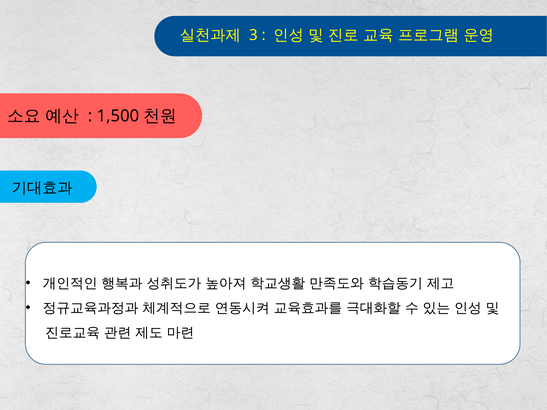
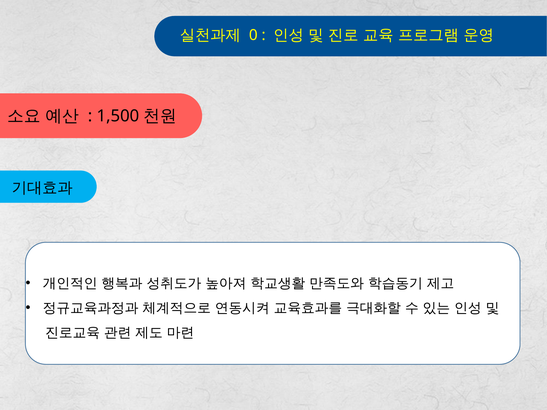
3: 3 -> 0 (253, 35)
